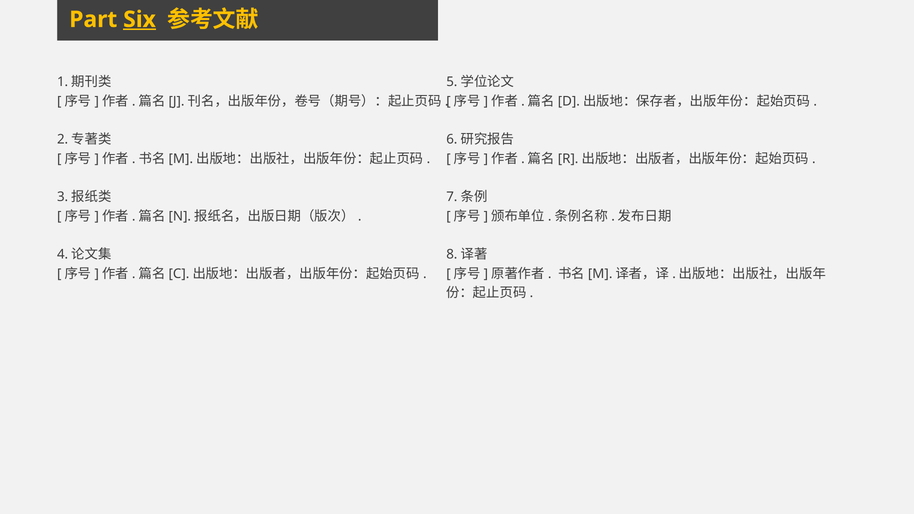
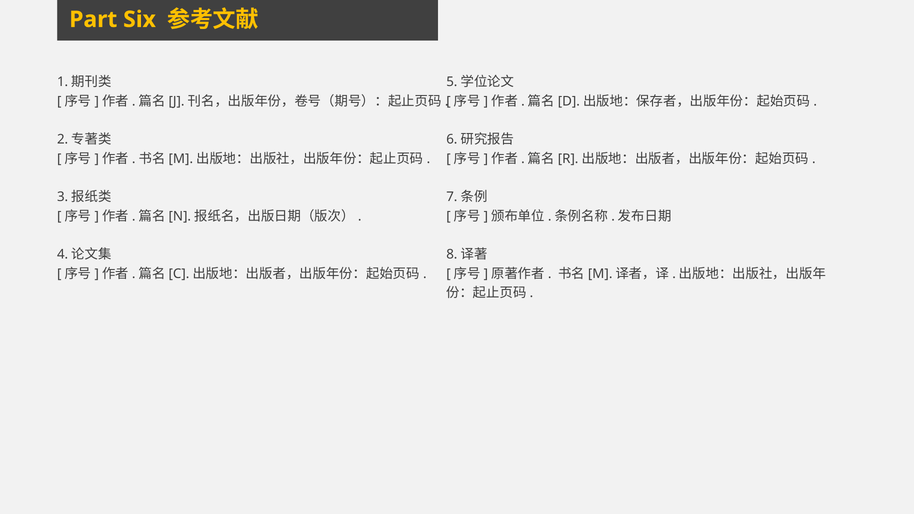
Six underline: present -> none (139, 19)
